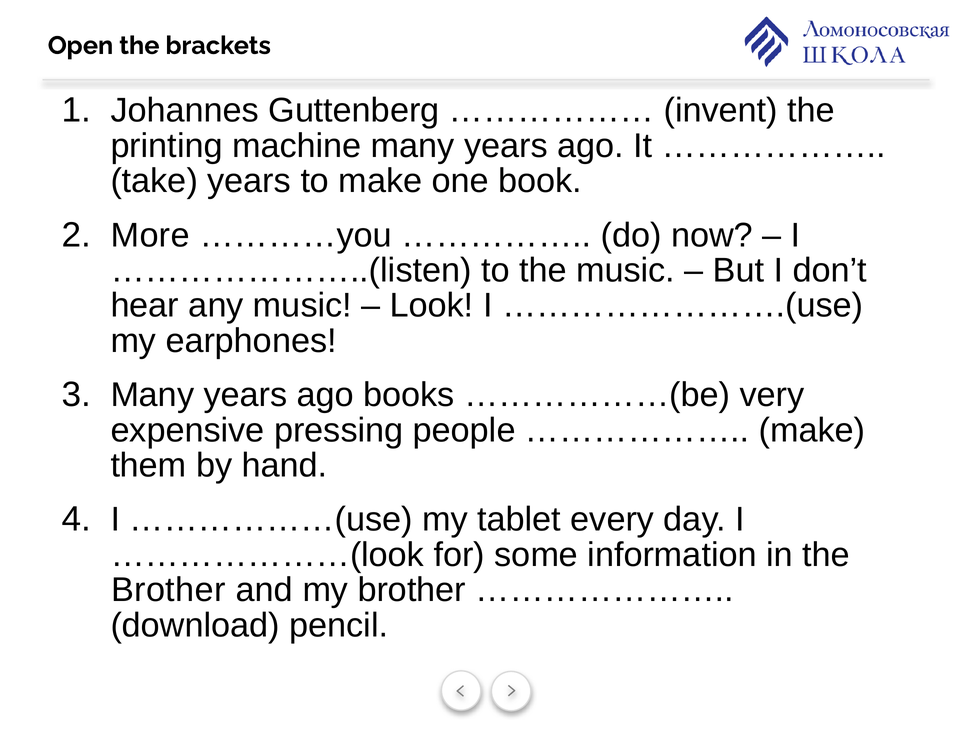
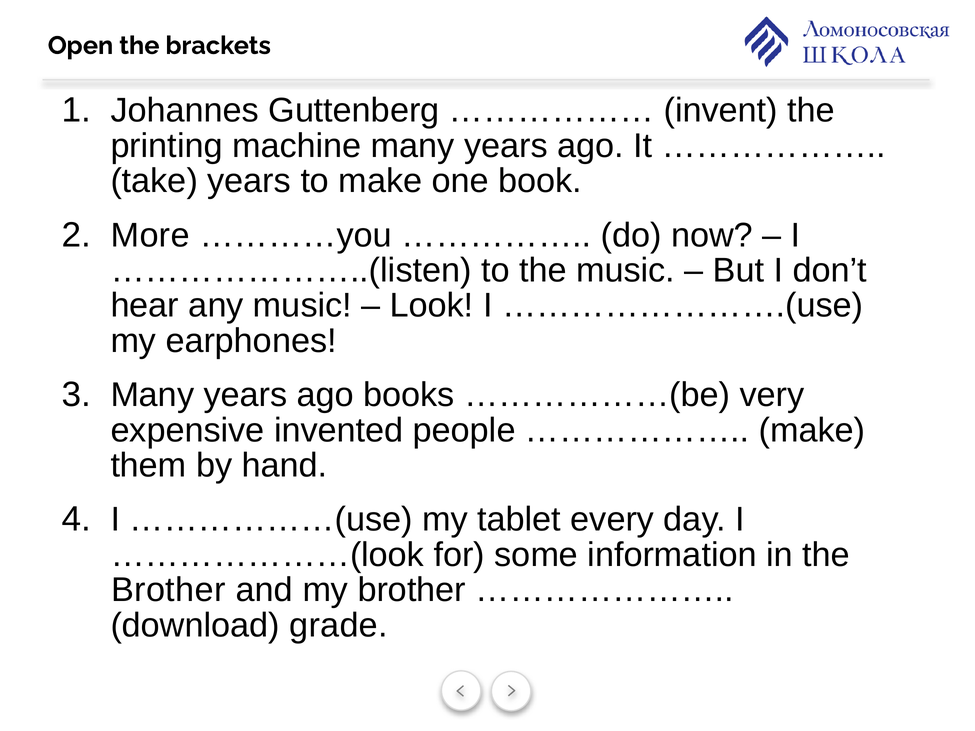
pressing: pressing -> invented (339, 430)
pencil: pencil -> grade (338, 625)
